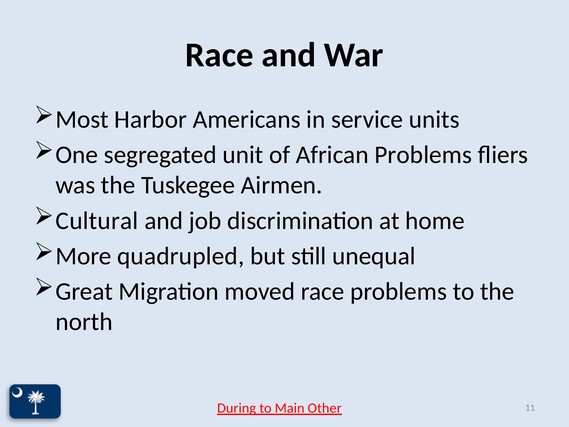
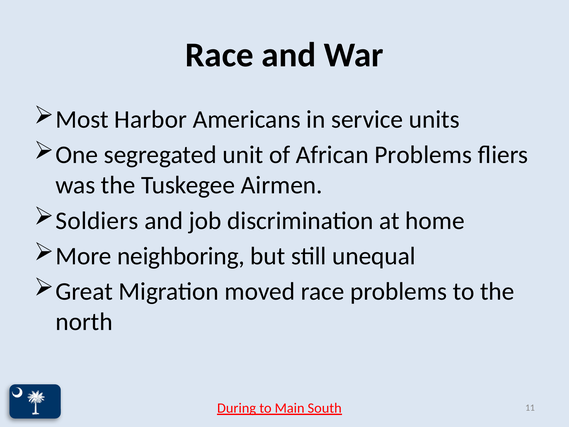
Cultural: Cultural -> Soldiers (97, 221)
quadrupled: quadrupled -> neighboring (181, 256)
Other: Other -> South (325, 408)
